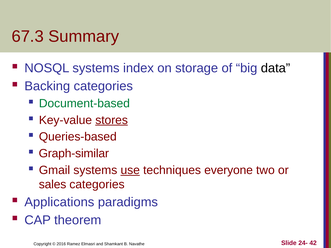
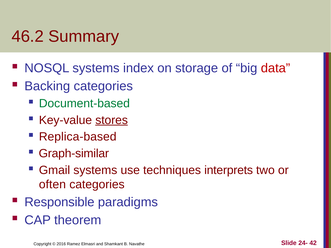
67.3: 67.3 -> 46.2 (28, 36)
data colour: black -> red (275, 68)
Queries-based: Queries-based -> Replica-based (78, 137)
use underline: present -> none (130, 170)
everyone: everyone -> interprets (229, 170)
sales: sales -> often (52, 185)
Applications: Applications -> Responsible (59, 202)
